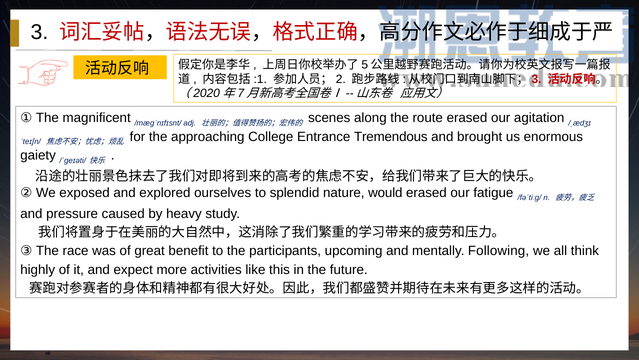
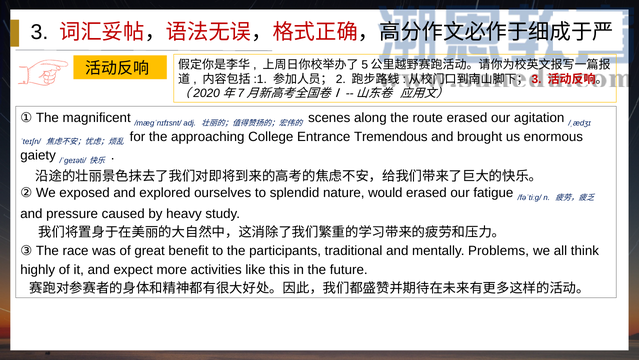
upcoming: upcoming -> traditional (354, 251)
Following: Following -> Problems (499, 251)
